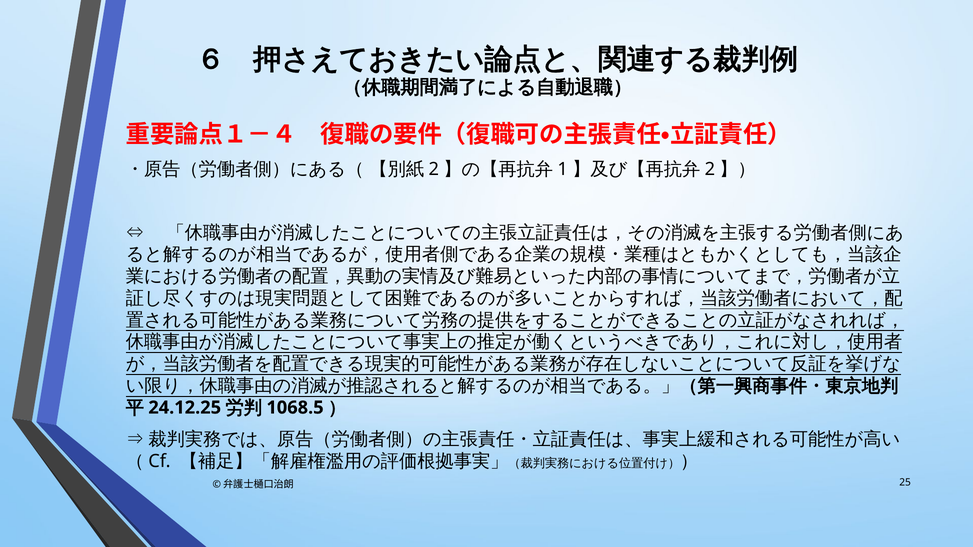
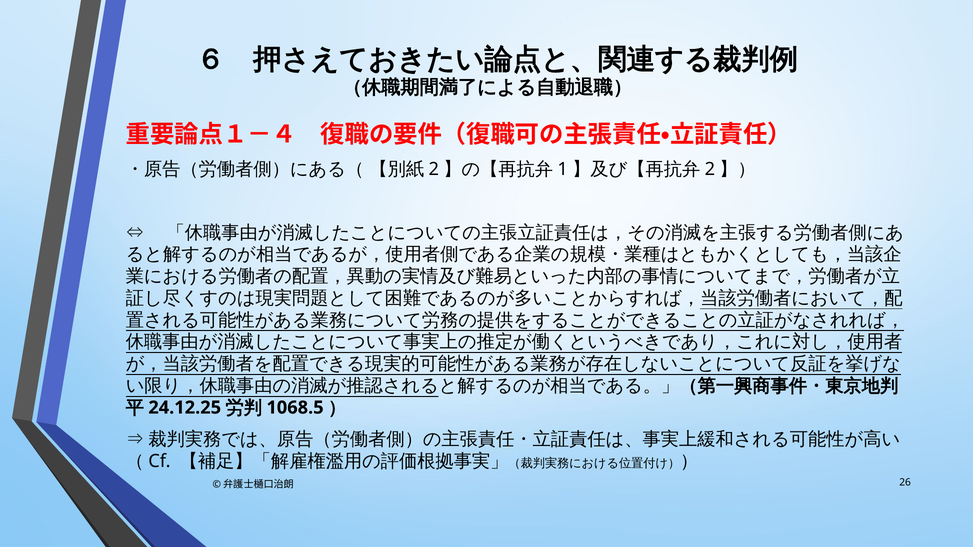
25: 25 -> 26 (905, 483)
